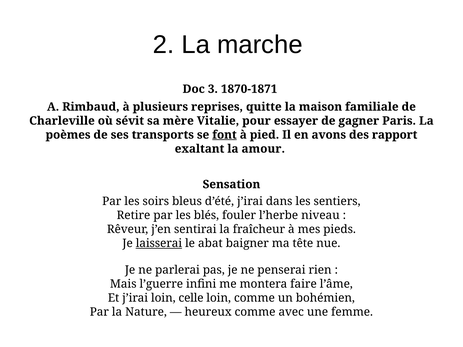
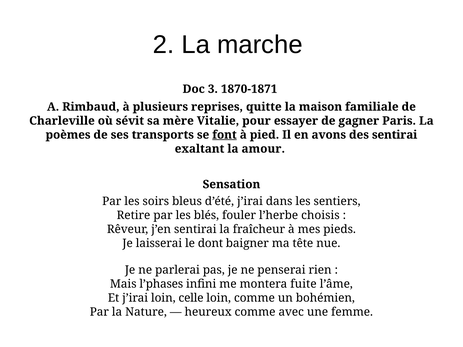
des rapport: rapport -> sentirai (395, 135)
niveau: niveau -> choisis (320, 215)
laisserai underline: present -> none (159, 243)
abat: abat -> dont (210, 243)
l’guerre: l’guerre -> l’phases (161, 284)
faire: faire -> fuite (303, 284)
